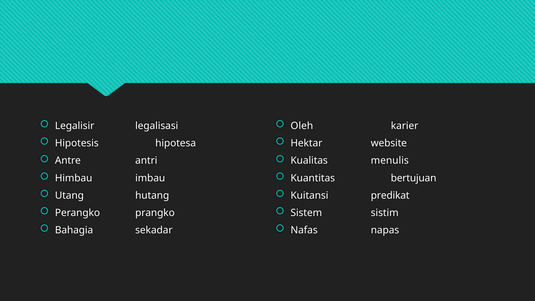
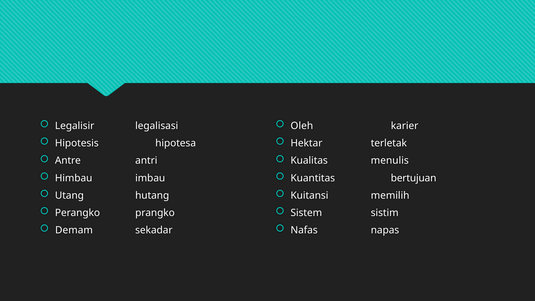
website: website -> terletak (389, 143)
predikat: predikat -> memilih (390, 195)
Bahagia: Bahagia -> Demam (74, 230)
